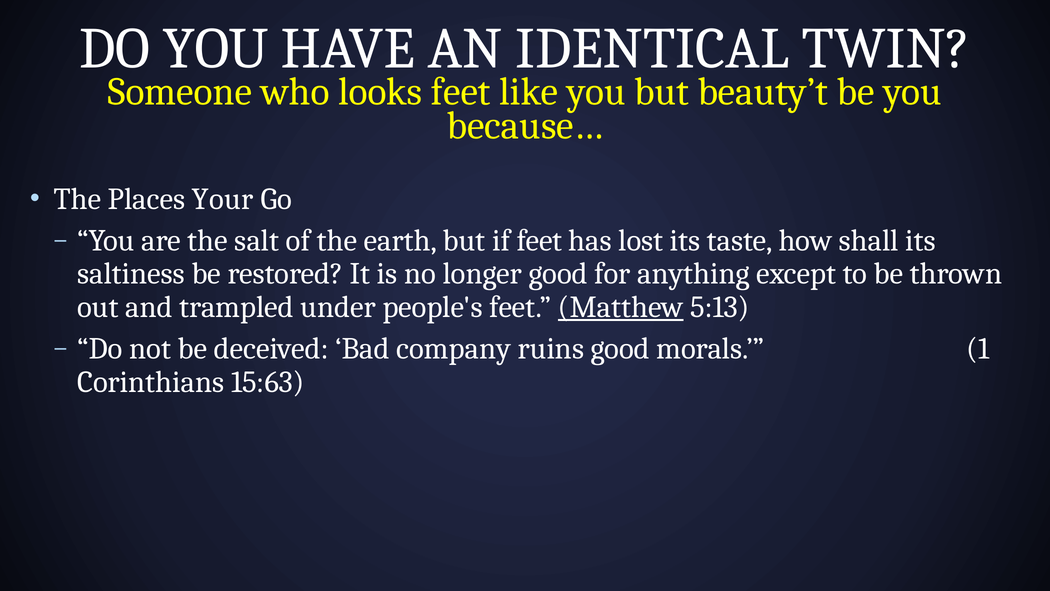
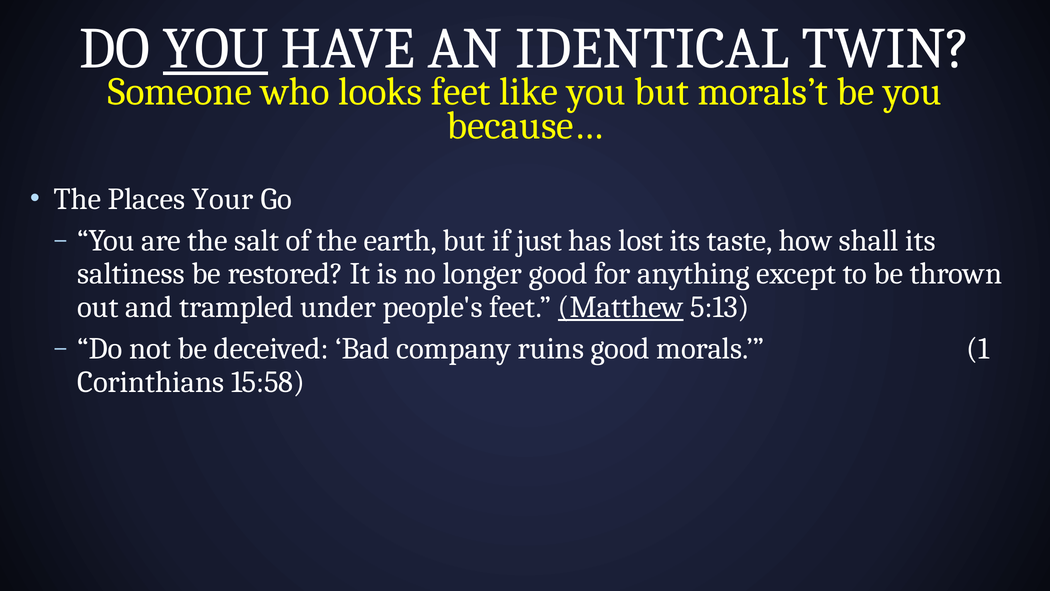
YOU underline: none -> present (216, 48)
beauty’t: beauty’t -> morals’t (763, 92)
if feet: feet -> just (539, 241)
15:63: 15:63 -> 15:58 (268, 382)
